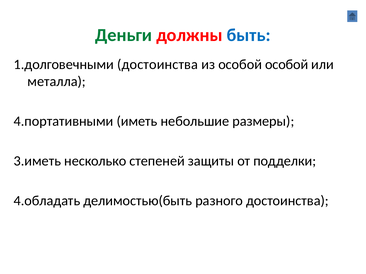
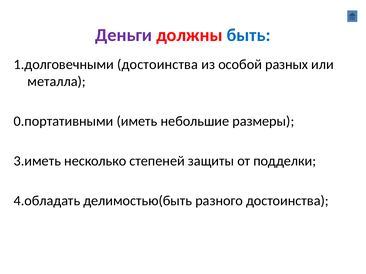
Деньги colour: green -> purple (124, 35)
особой особой: особой -> разных (287, 65)
4.портативными: 4.портативными -> 0.портативными (64, 121)
